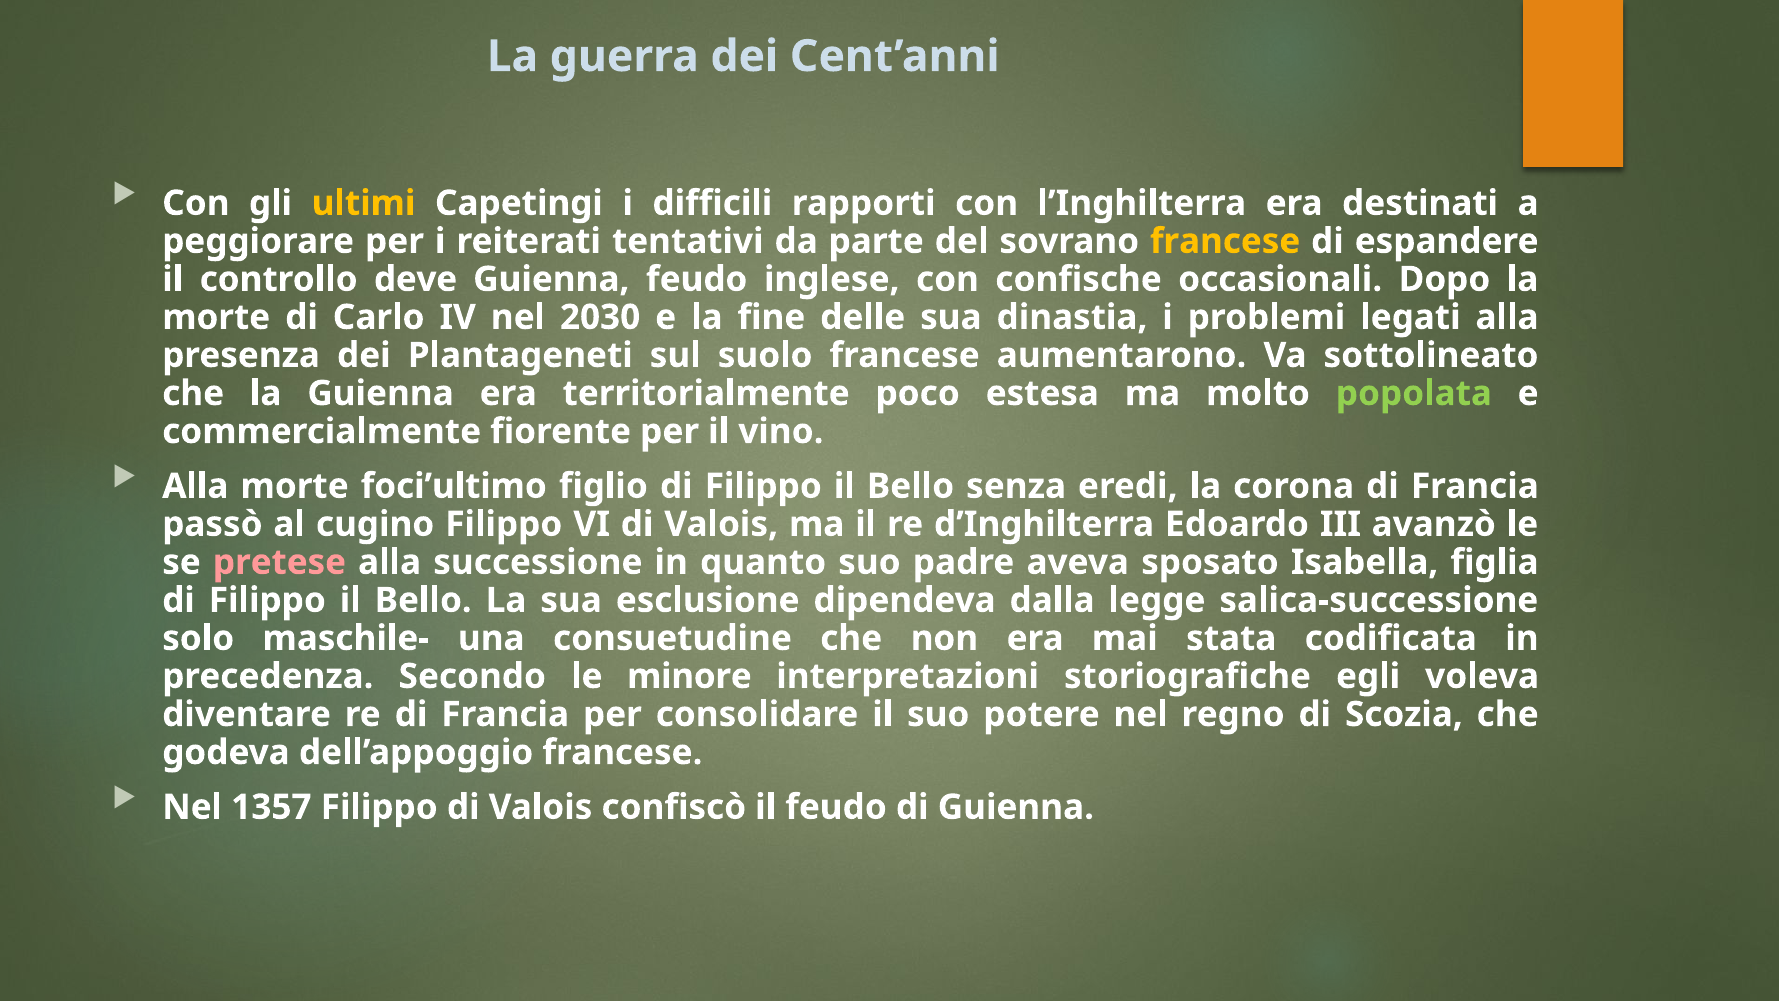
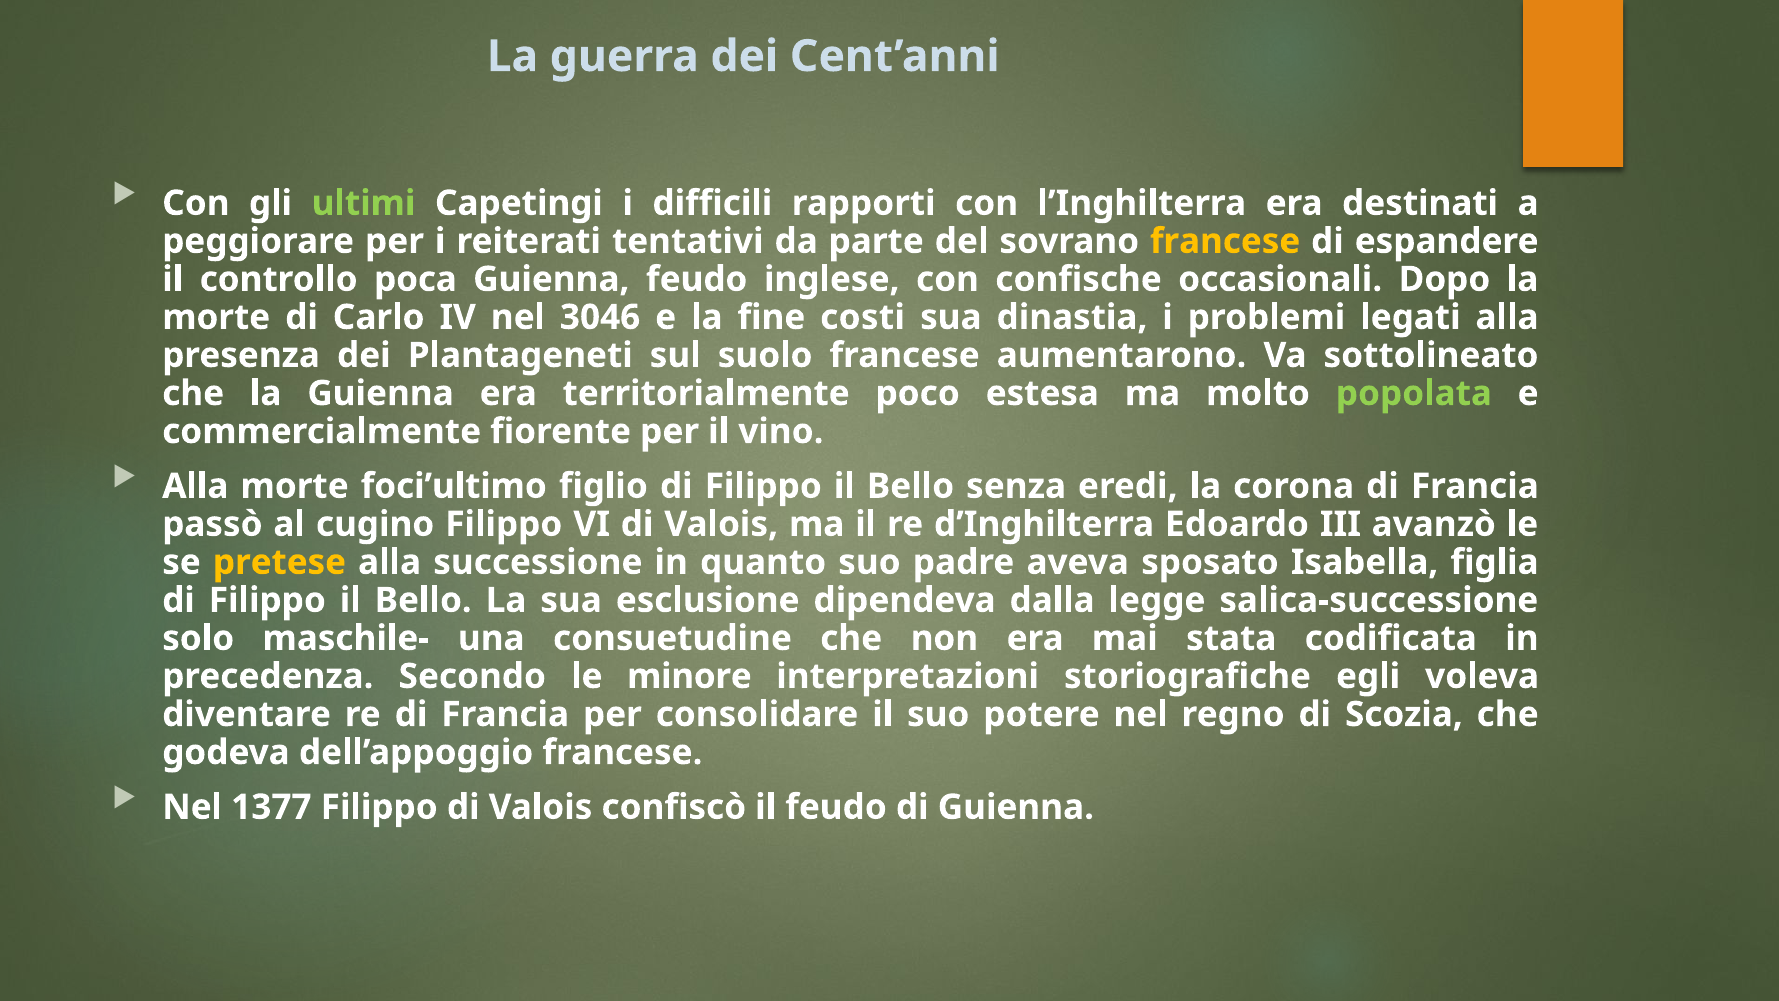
ultimi colour: yellow -> light green (364, 203)
deve: deve -> poca (415, 279)
2030: 2030 -> 3046 (600, 317)
delle: delle -> costi (863, 317)
pretese colour: pink -> yellow (279, 562)
1357: 1357 -> 1377 (271, 807)
